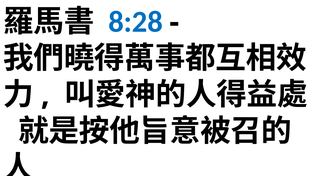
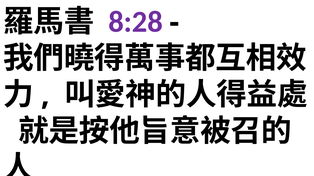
8:28 colour: blue -> purple (136, 22)
